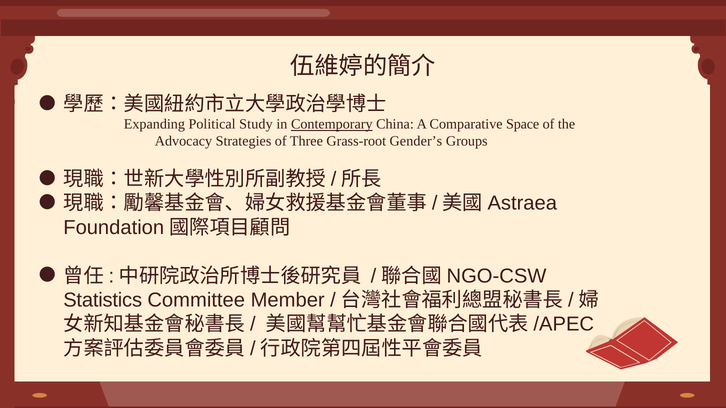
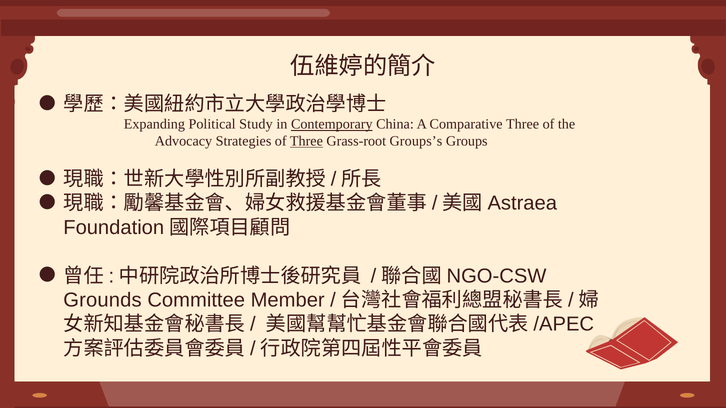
Comparative Space: Space -> Three (523, 124)
Three underline: none -> present (306, 141)
Gender’s: Gender’s -> Groups’s (416, 141)
Statistics: Statistics -> Grounds (102, 300)
